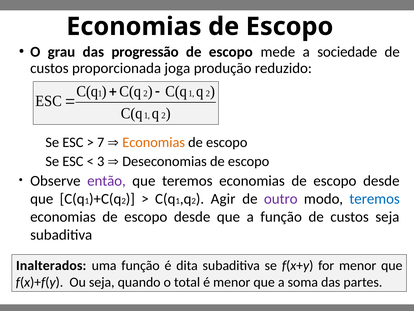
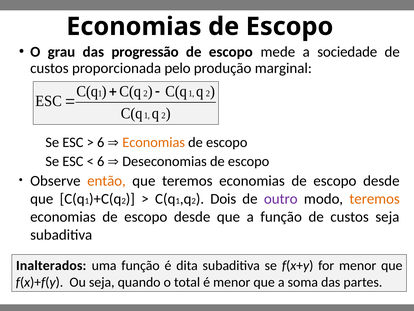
joga: joga -> pelo (178, 68)
reduzido: reduzido -> marginal (283, 68)
7: 7 -> 6 (101, 142)
3: 3 -> 6 (101, 161)
então colour: purple -> orange (106, 181)
Agir: Agir -> Dois (223, 199)
teremos colour: blue -> orange (375, 199)
